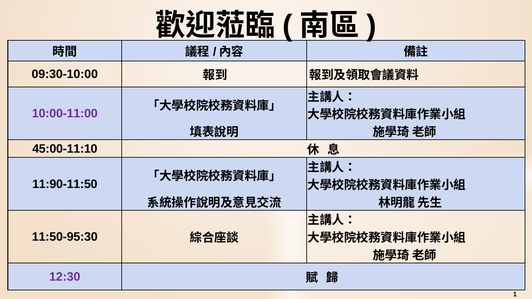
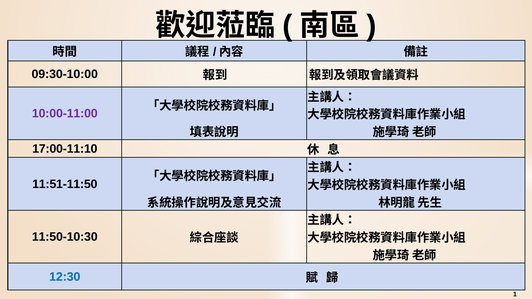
45:00-11:10: 45:00-11:10 -> 17:00-11:10 (65, 149)
11:90-11:50: 11:90-11:50 -> 11:51-11:50 (65, 184)
11:50-95:30: 11:50-95:30 -> 11:50-10:30 (65, 237)
12:30 colour: purple -> blue (65, 277)
